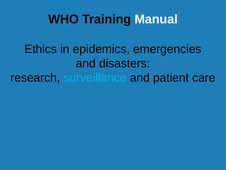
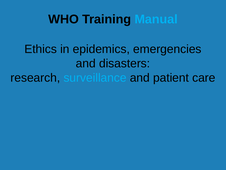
Manual colour: white -> light blue (156, 19)
